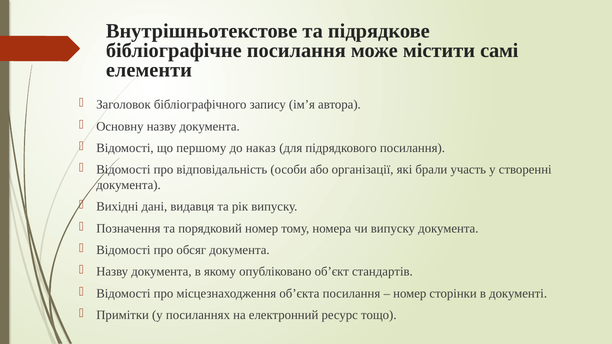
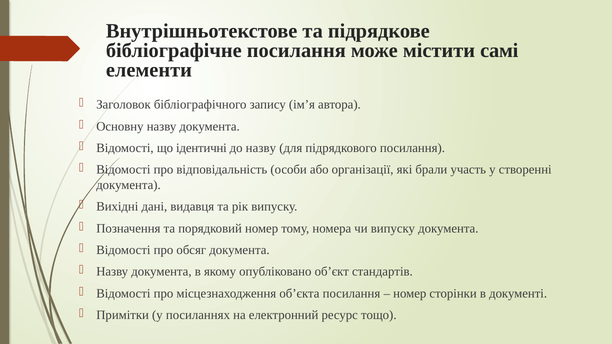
першому: першому -> ідентичні (201, 148)
до наказ: наказ -> назву (261, 148)
